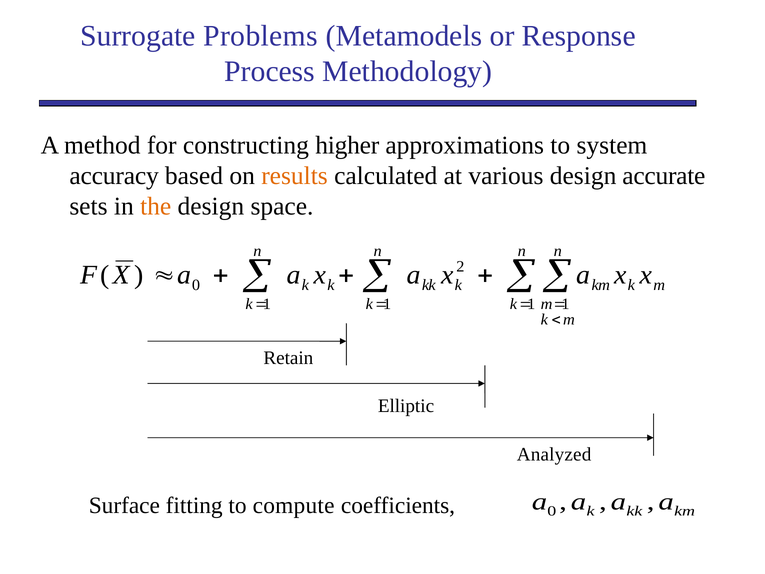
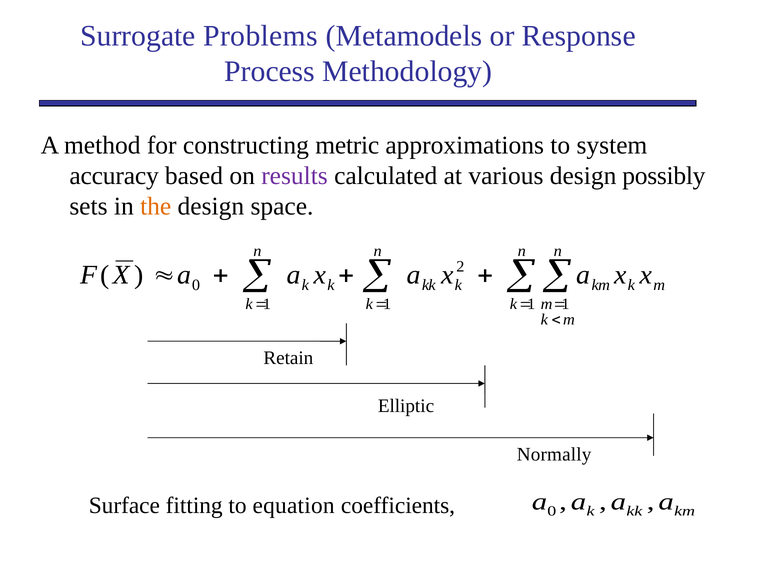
higher: higher -> metric (347, 145)
results colour: orange -> purple (295, 176)
accurate: accurate -> possibly (664, 176)
Analyzed: Analyzed -> Normally (554, 454)
compute: compute -> equation (294, 505)
